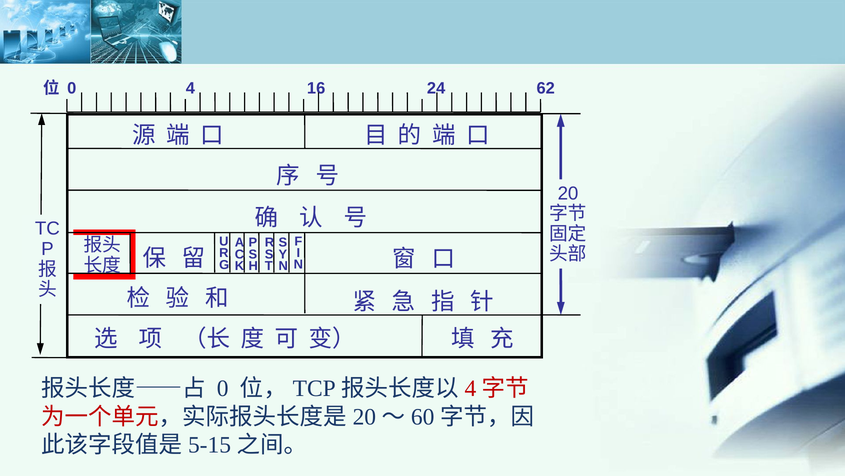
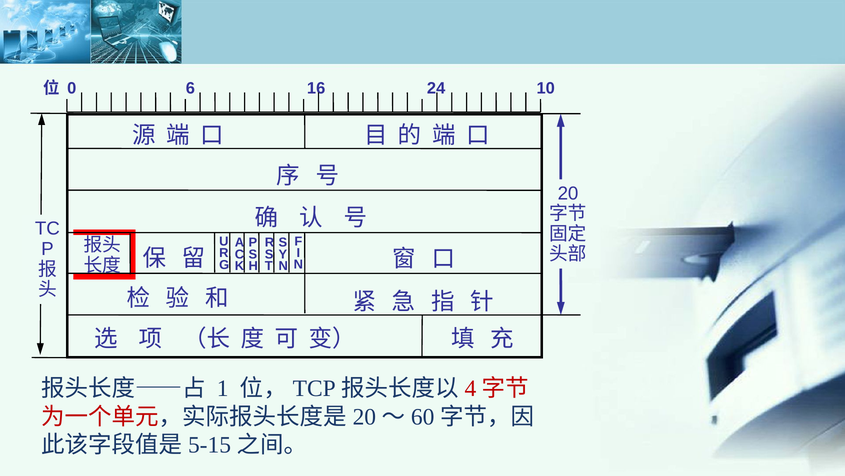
4: 4 -> 6 (190, 88)
62: 62 -> 10 (546, 88)
0: 0 -> 1 (223, 388)
